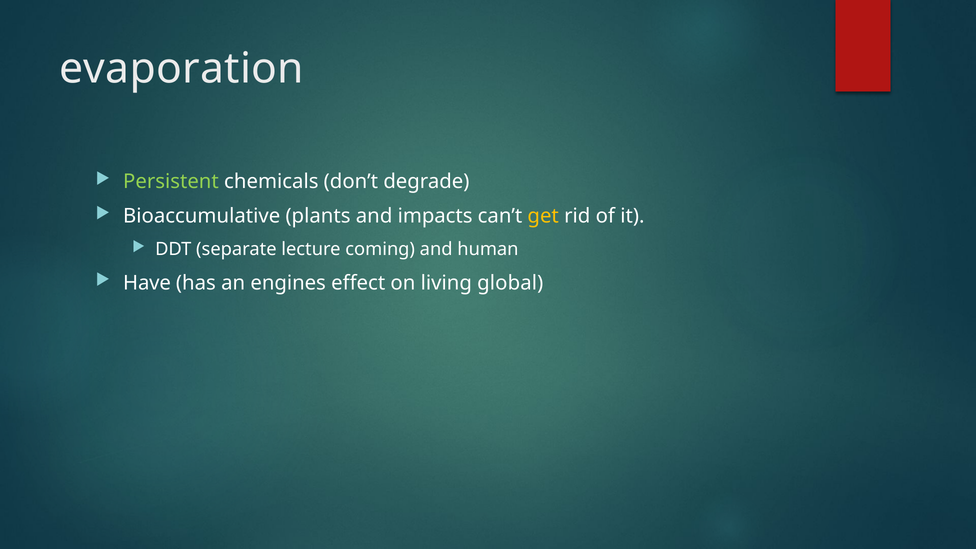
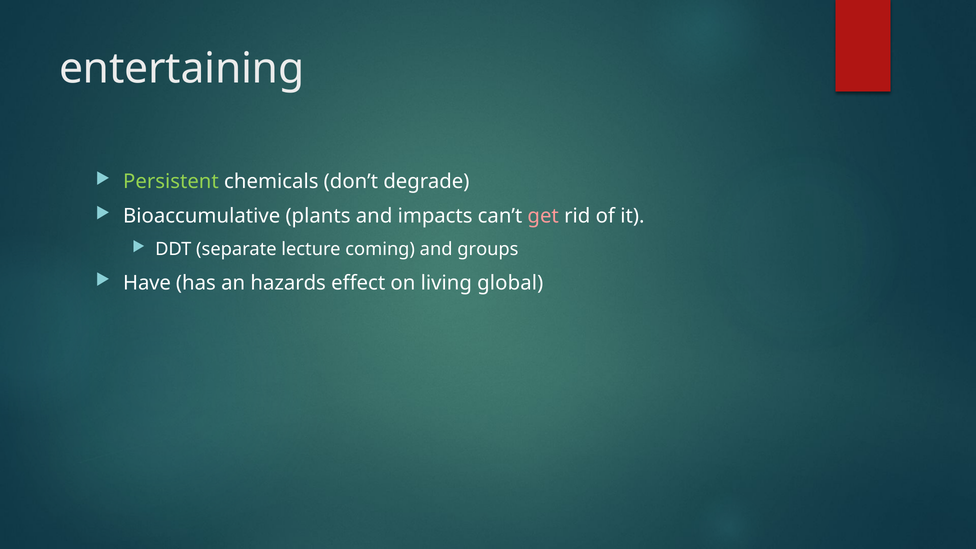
evaporation: evaporation -> entertaining (182, 69)
get colour: yellow -> pink (543, 216)
human: human -> groups (488, 249)
engines: engines -> hazards (288, 283)
